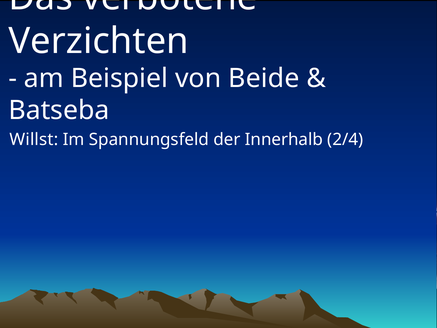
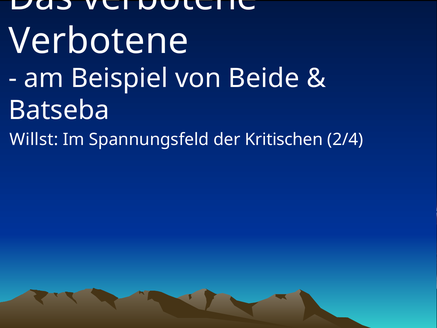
Verzichten: Verzichten -> Verbotene (98, 41)
Innerhalb: Innerhalb -> Kritischen (284, 140)
